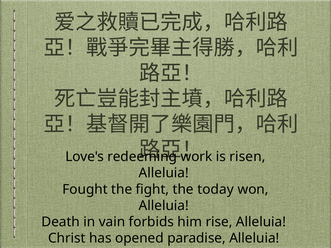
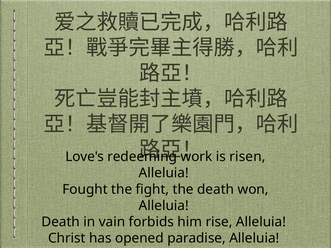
the today: today -> death (216, 189)
